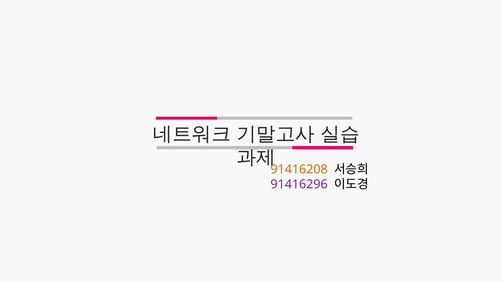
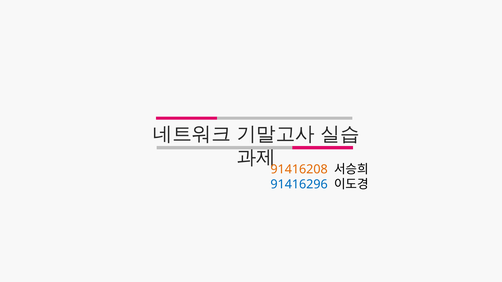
91416296 colour: purple -> blue (299, 185)
